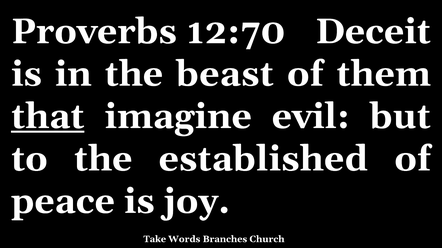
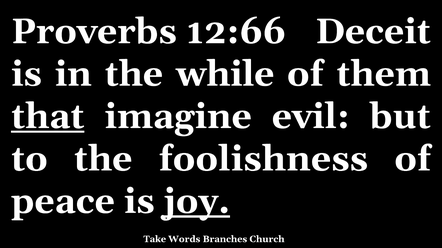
12:70: 12:70 -> 12:66 (236, 32)
beast: beast -> while (225, 74)
established: established -> foolishness (263, 159)
joy underline: none -> present (197, 202)
